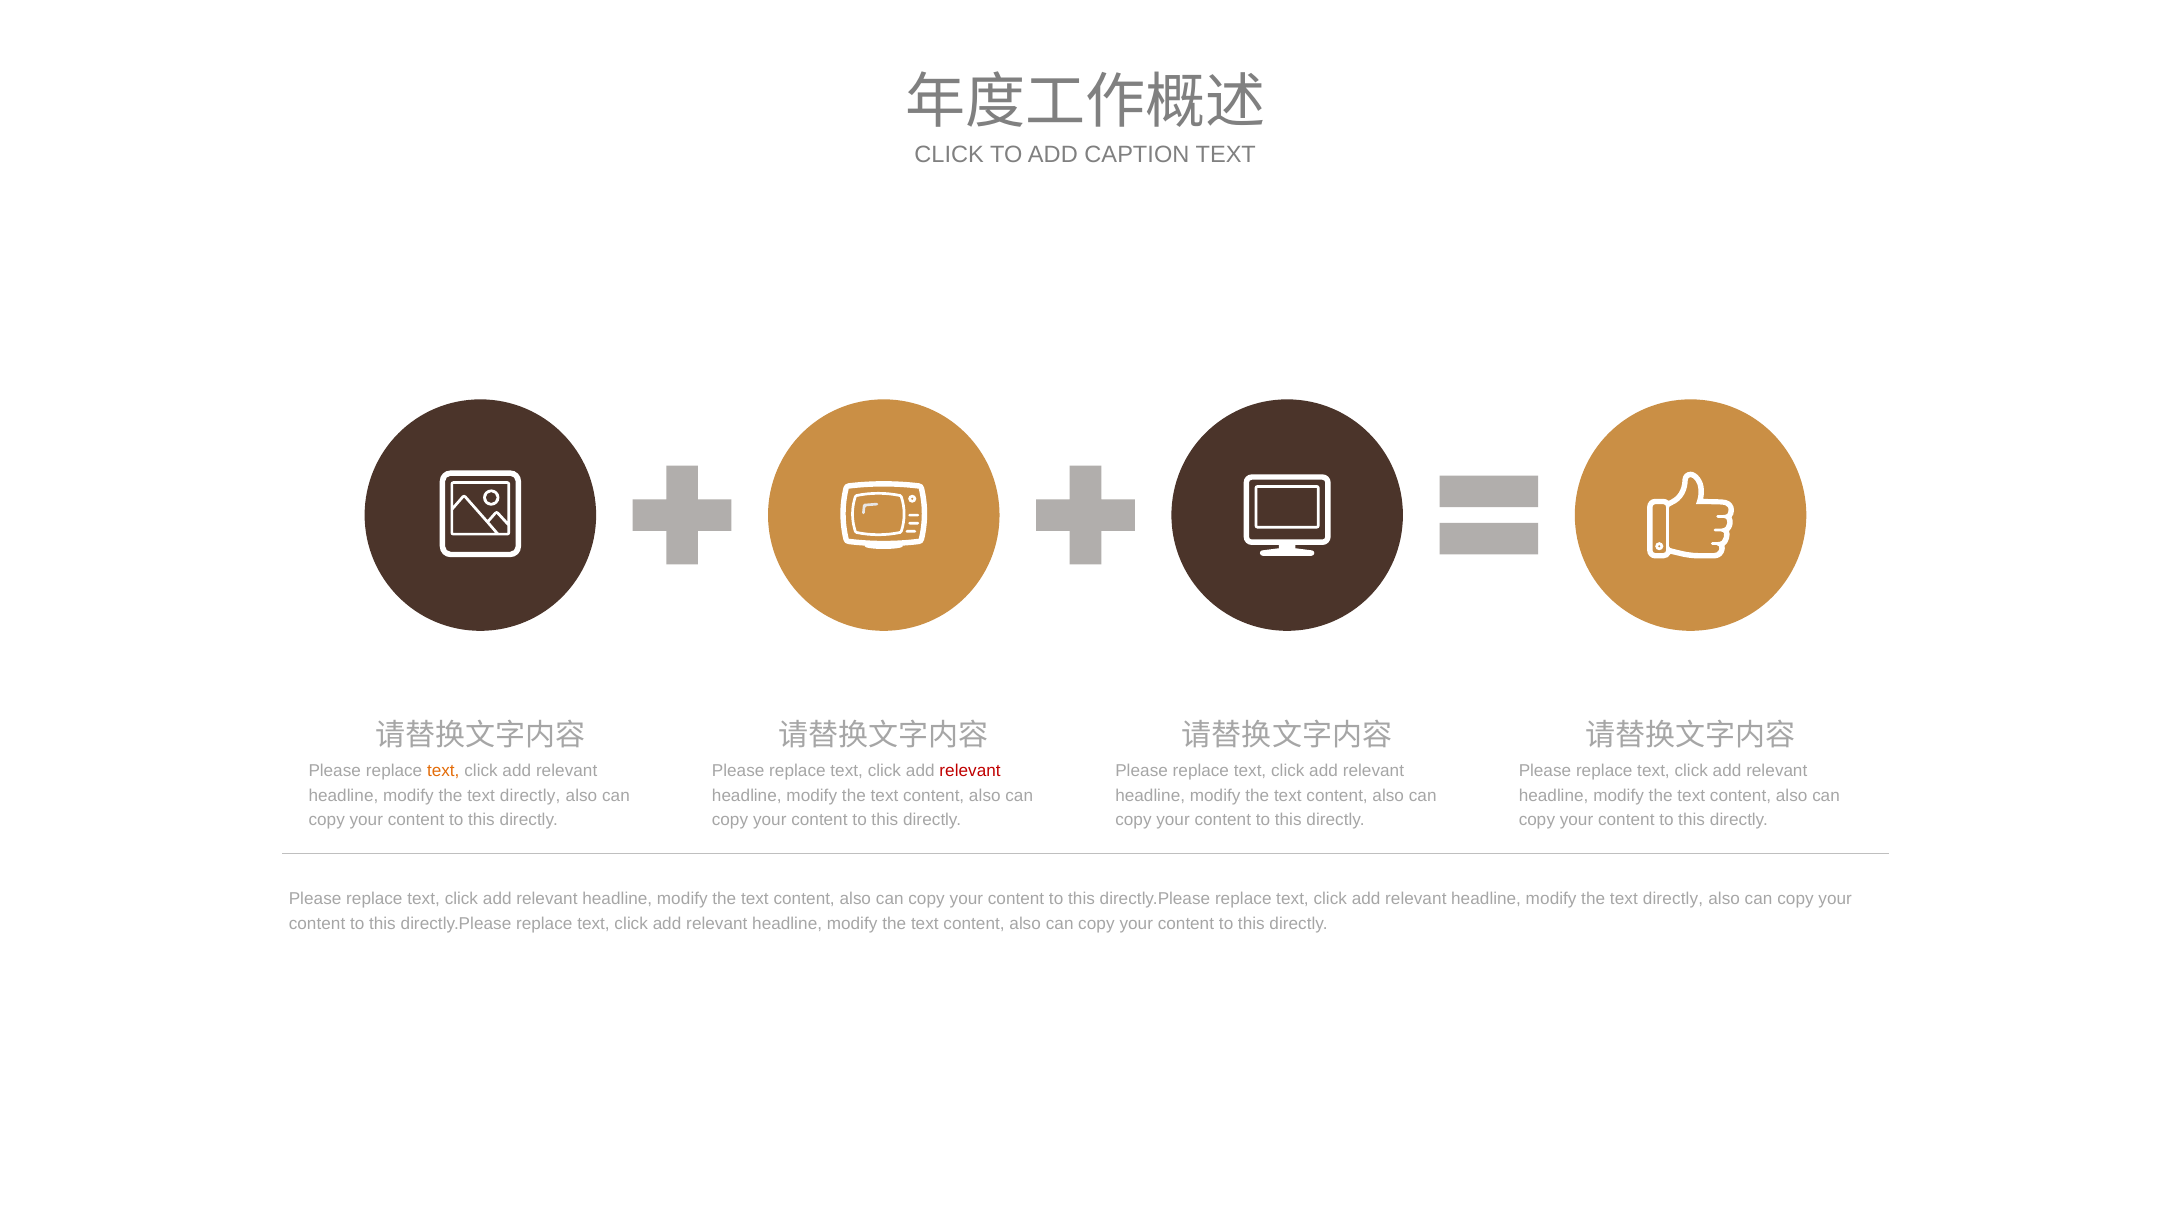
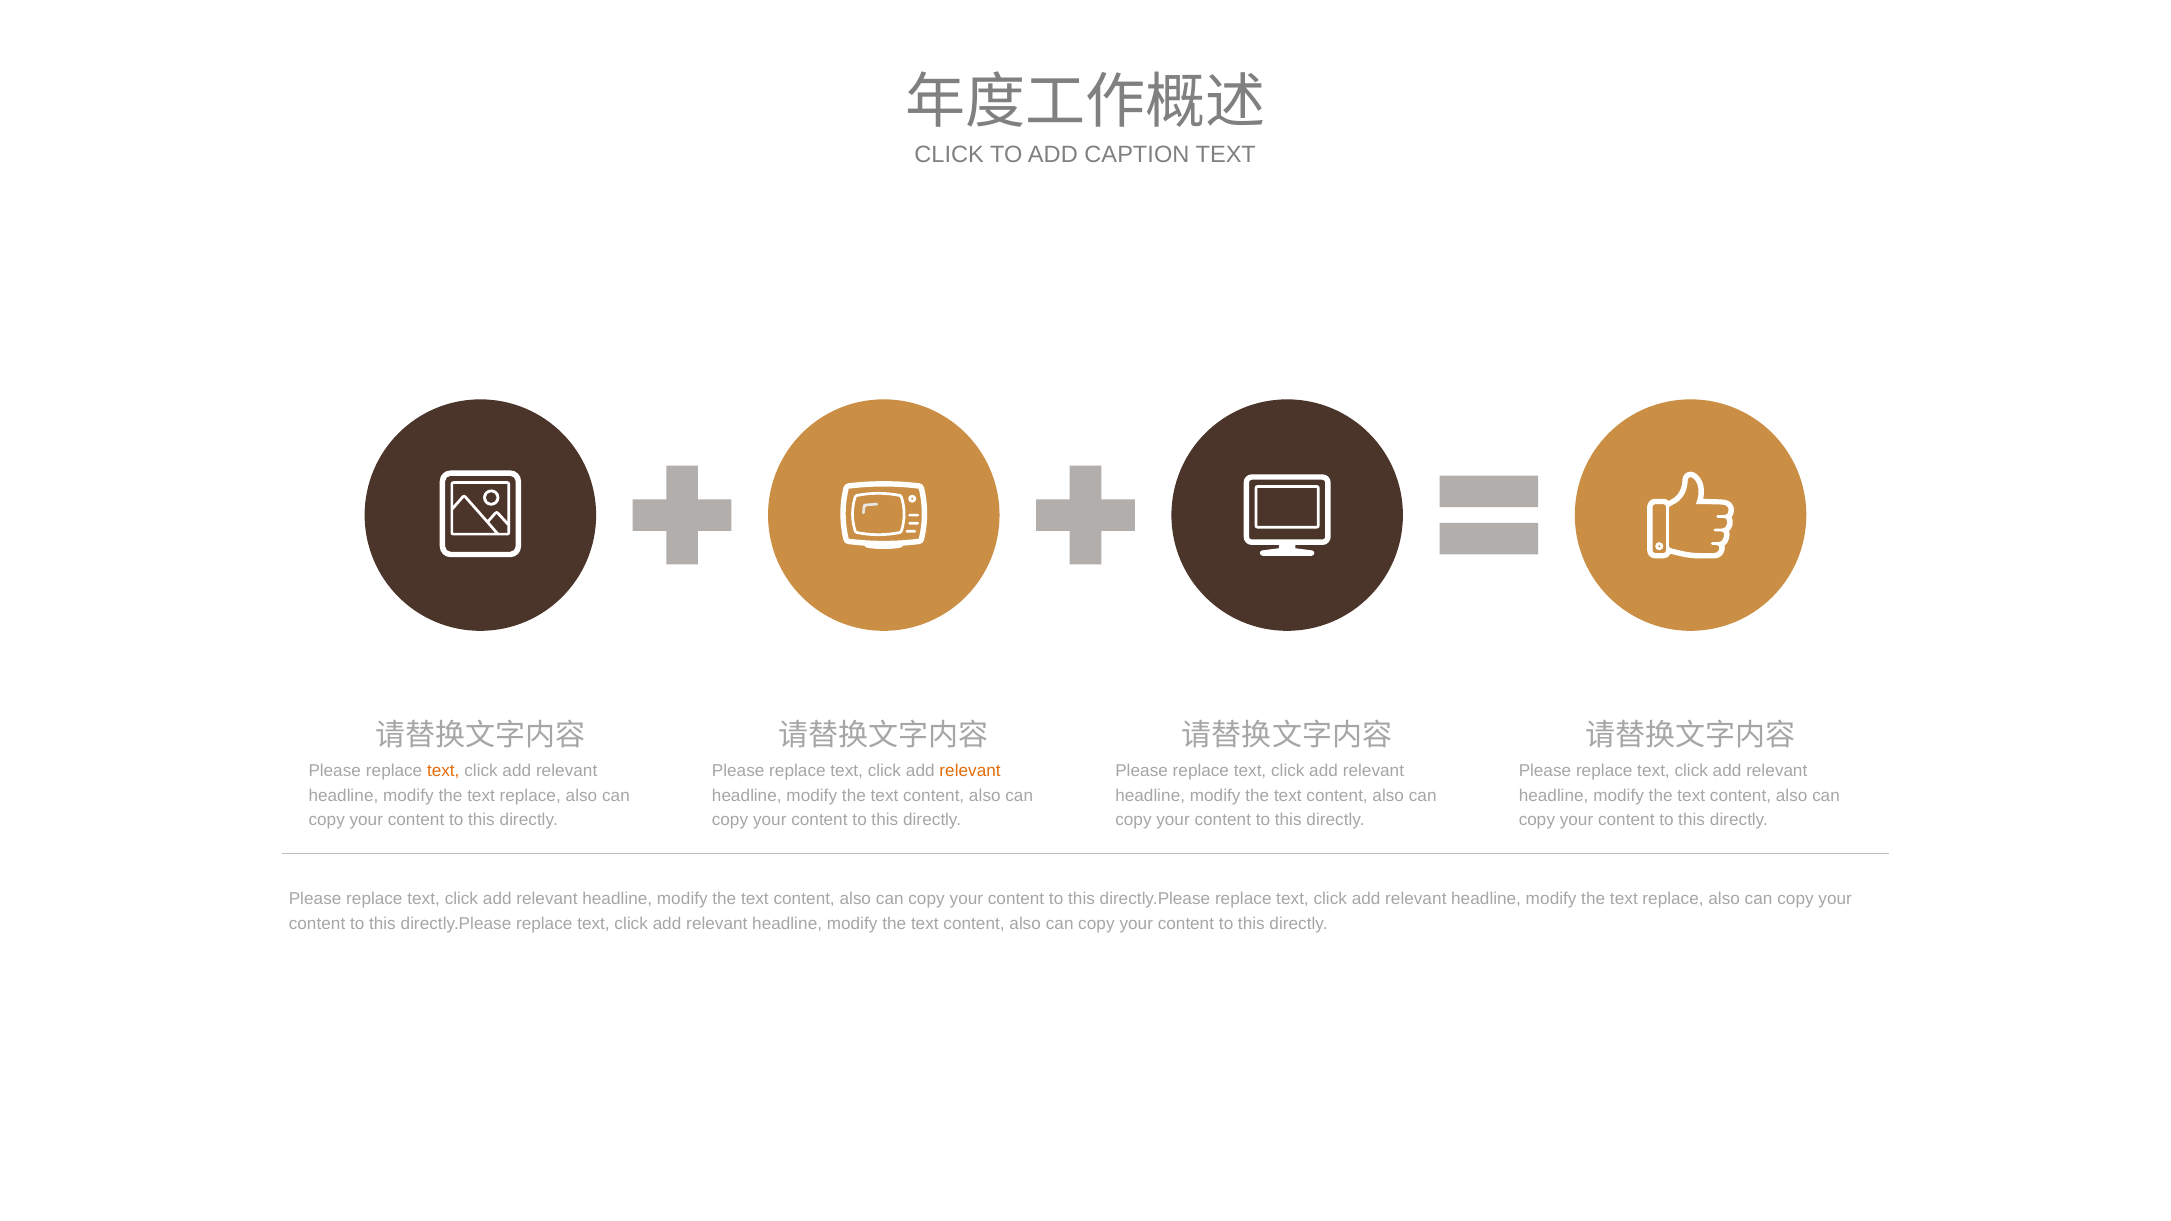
relevant colour: red -> orange (970, 771)
directly: directly -> replace (530, 795)
directly: directly -> replace (1673, 899)
